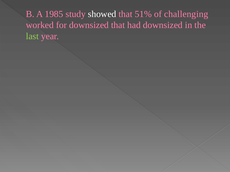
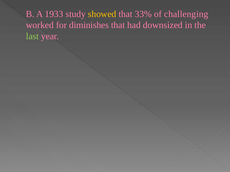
1985: 1985 -> 1933 (54, 14)
showed colour: white -> yellow (102, 14)
51%: 51% -> 33% (143, 14)
for downsized: downsized -> diminishes (89, 25)
